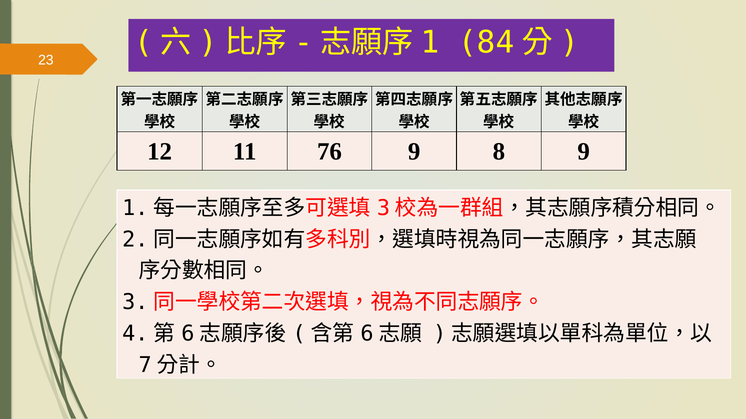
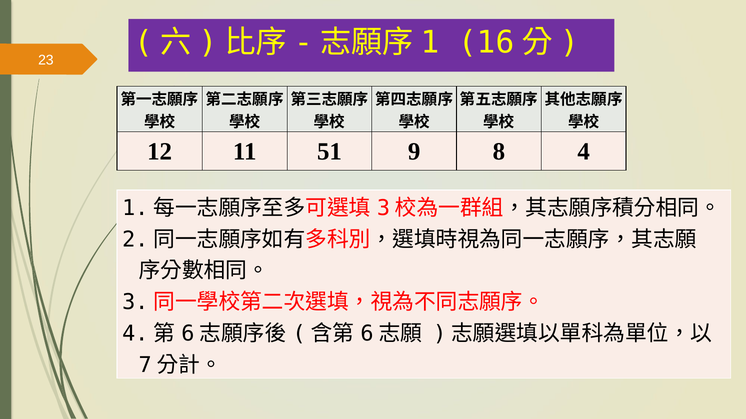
84: 84 -> 16 (486, 43)
76: 76 -> 51 (329, 152)
8 9: 9 -> 4 (584, 152)
